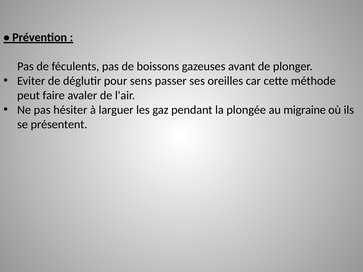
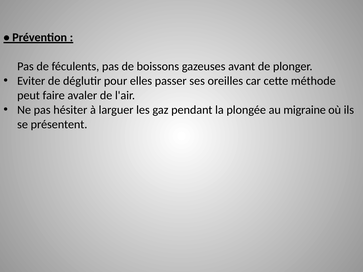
sens: sens -> elles (141, 81)
